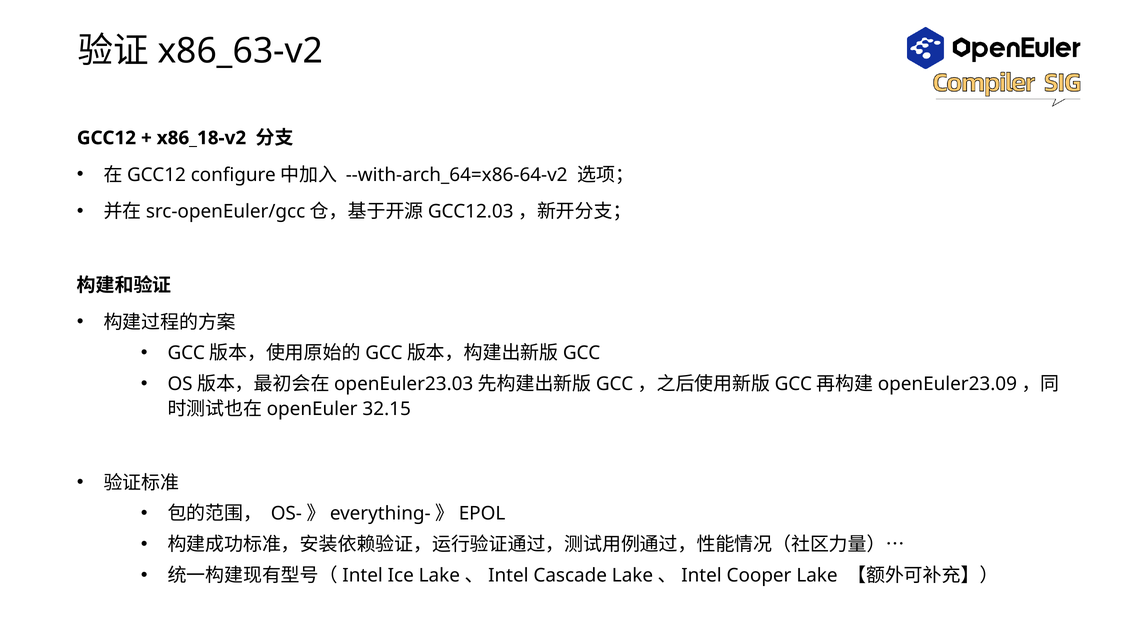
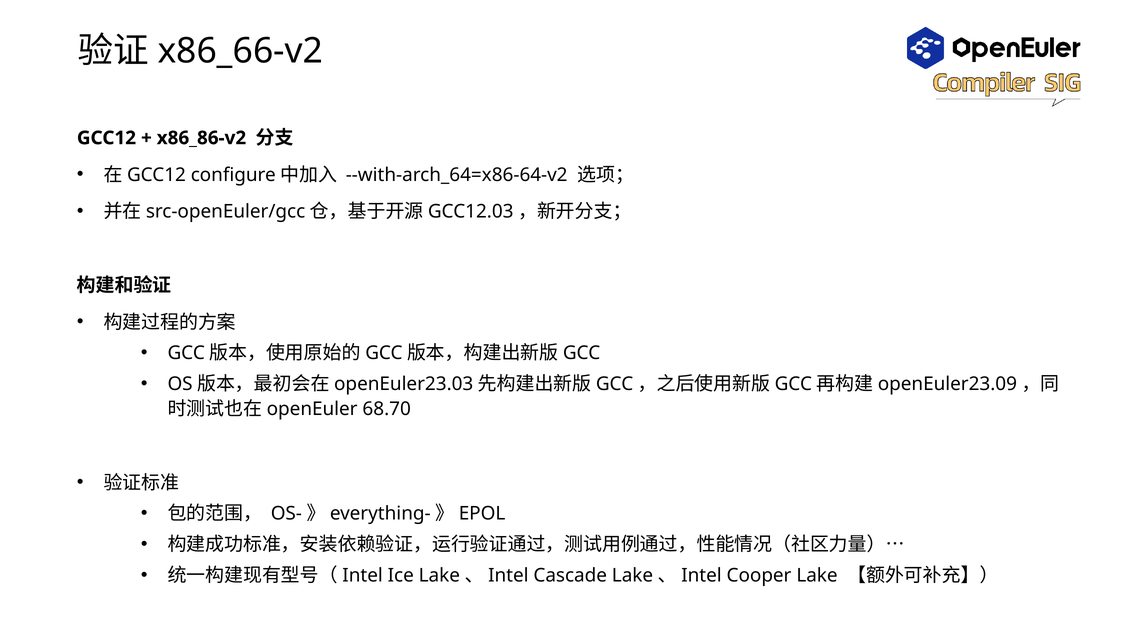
x86_63-v2: x86_63-v2 -> x86_66-v2 (240, 51)
x86_18-v2: x86_18-v2 -> x86_86-v2 (201, 138)
32.15: 32.15 -> 68.70 (387, 409)
